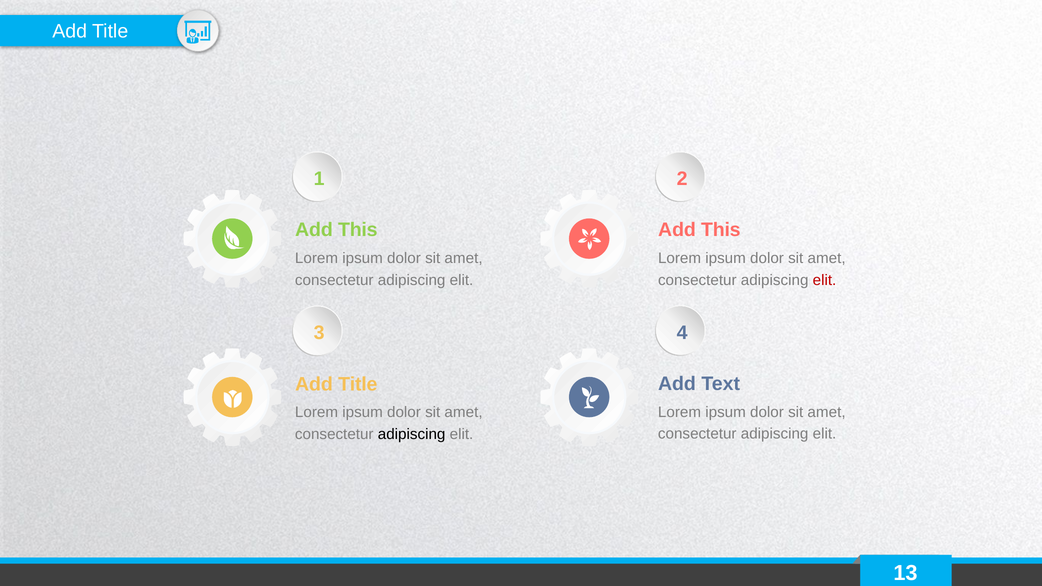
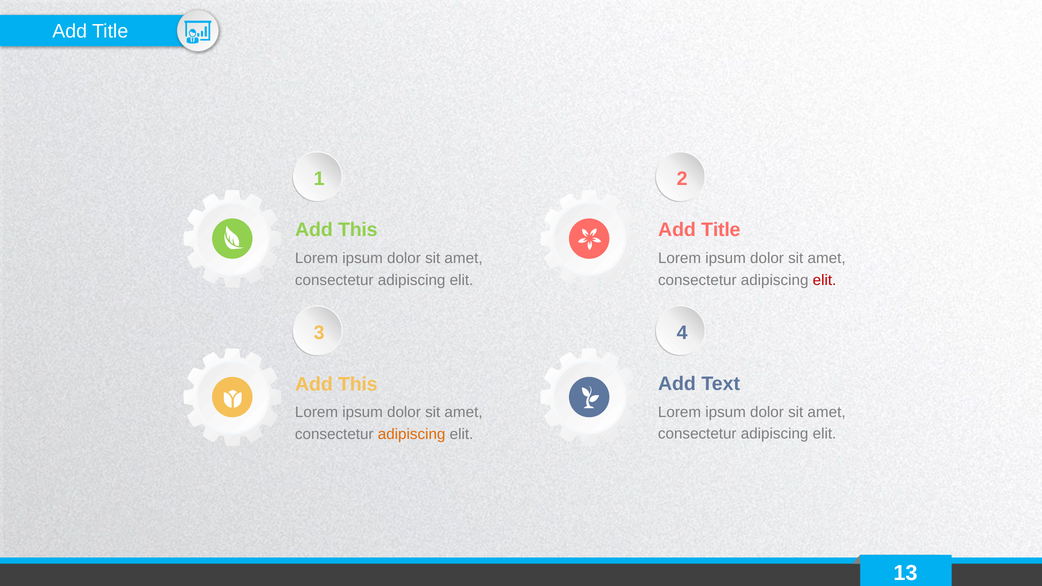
This: This -> Title (721, 230)
Title: Title -> This (358, 384)
adipiscing colour: black -> orange (412, 434)
